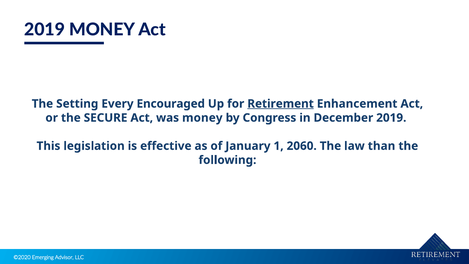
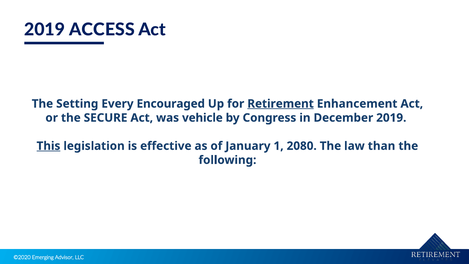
2019 MONEY: MONEY -> ACCESS (102, 30)
was money: money -> vehicle (202, 118)
This underline: none -> present (48, 146)
2060: 2060 -> 2080 (302, 146)
